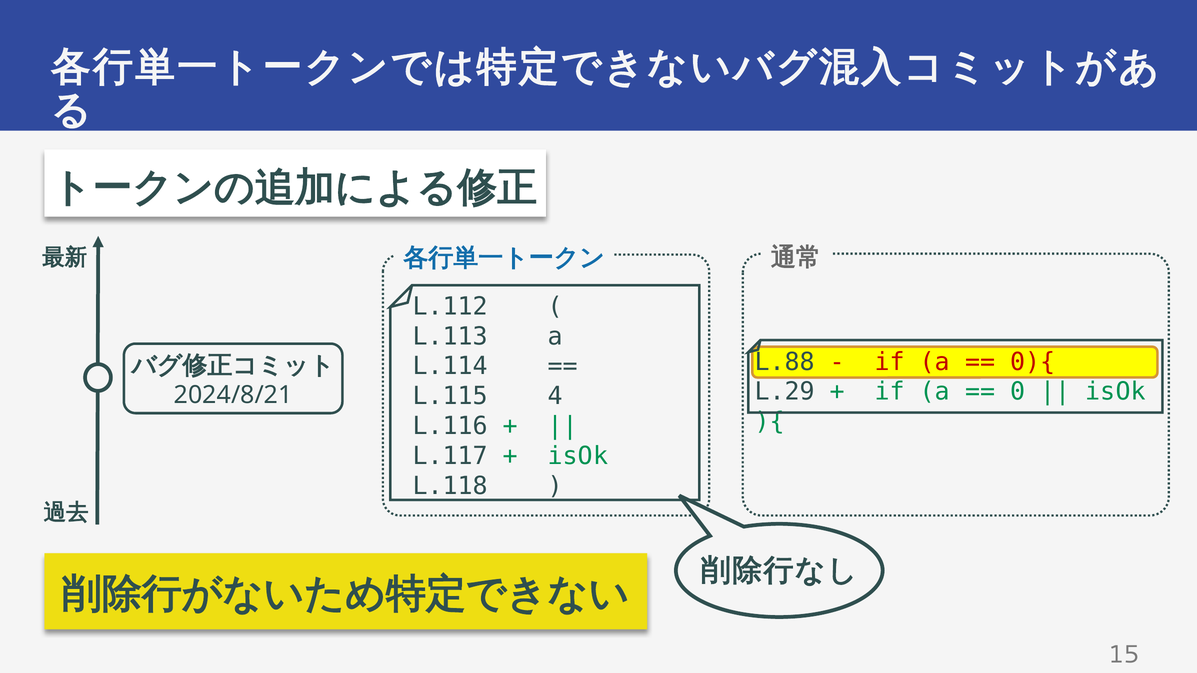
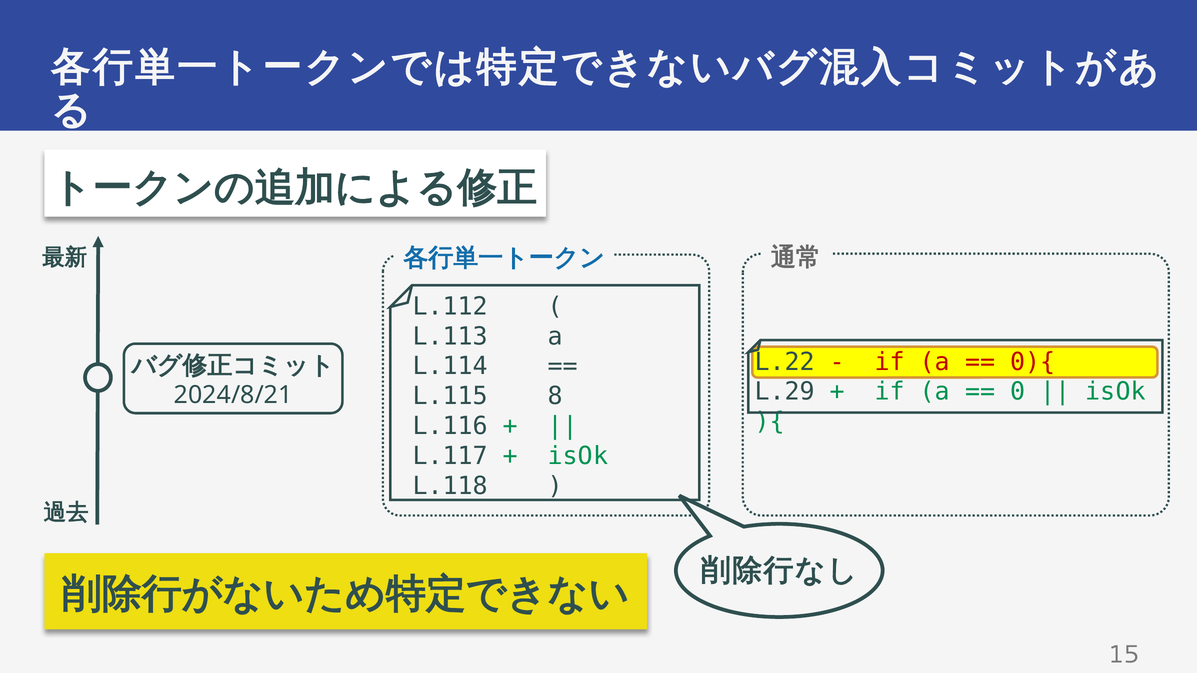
L.88: L.88 -> L.22 (785, 362)
4: 4 -> 8 (555, 396)
